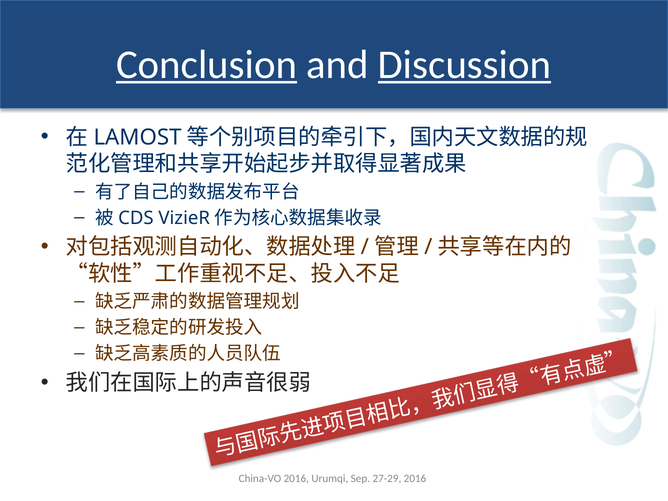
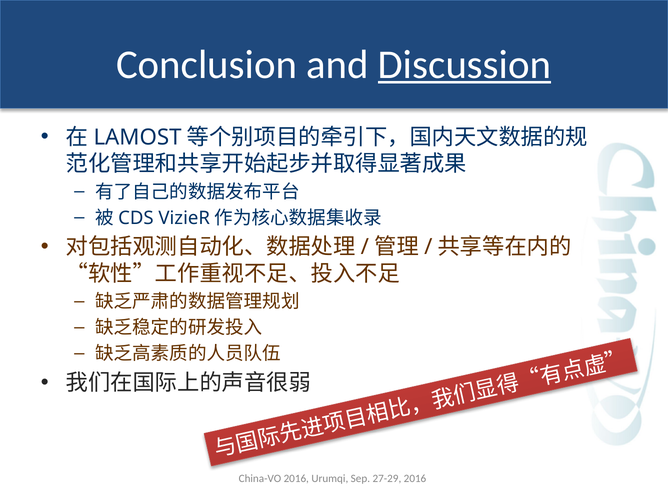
Conclusion underline: present -> none (207, 65)
